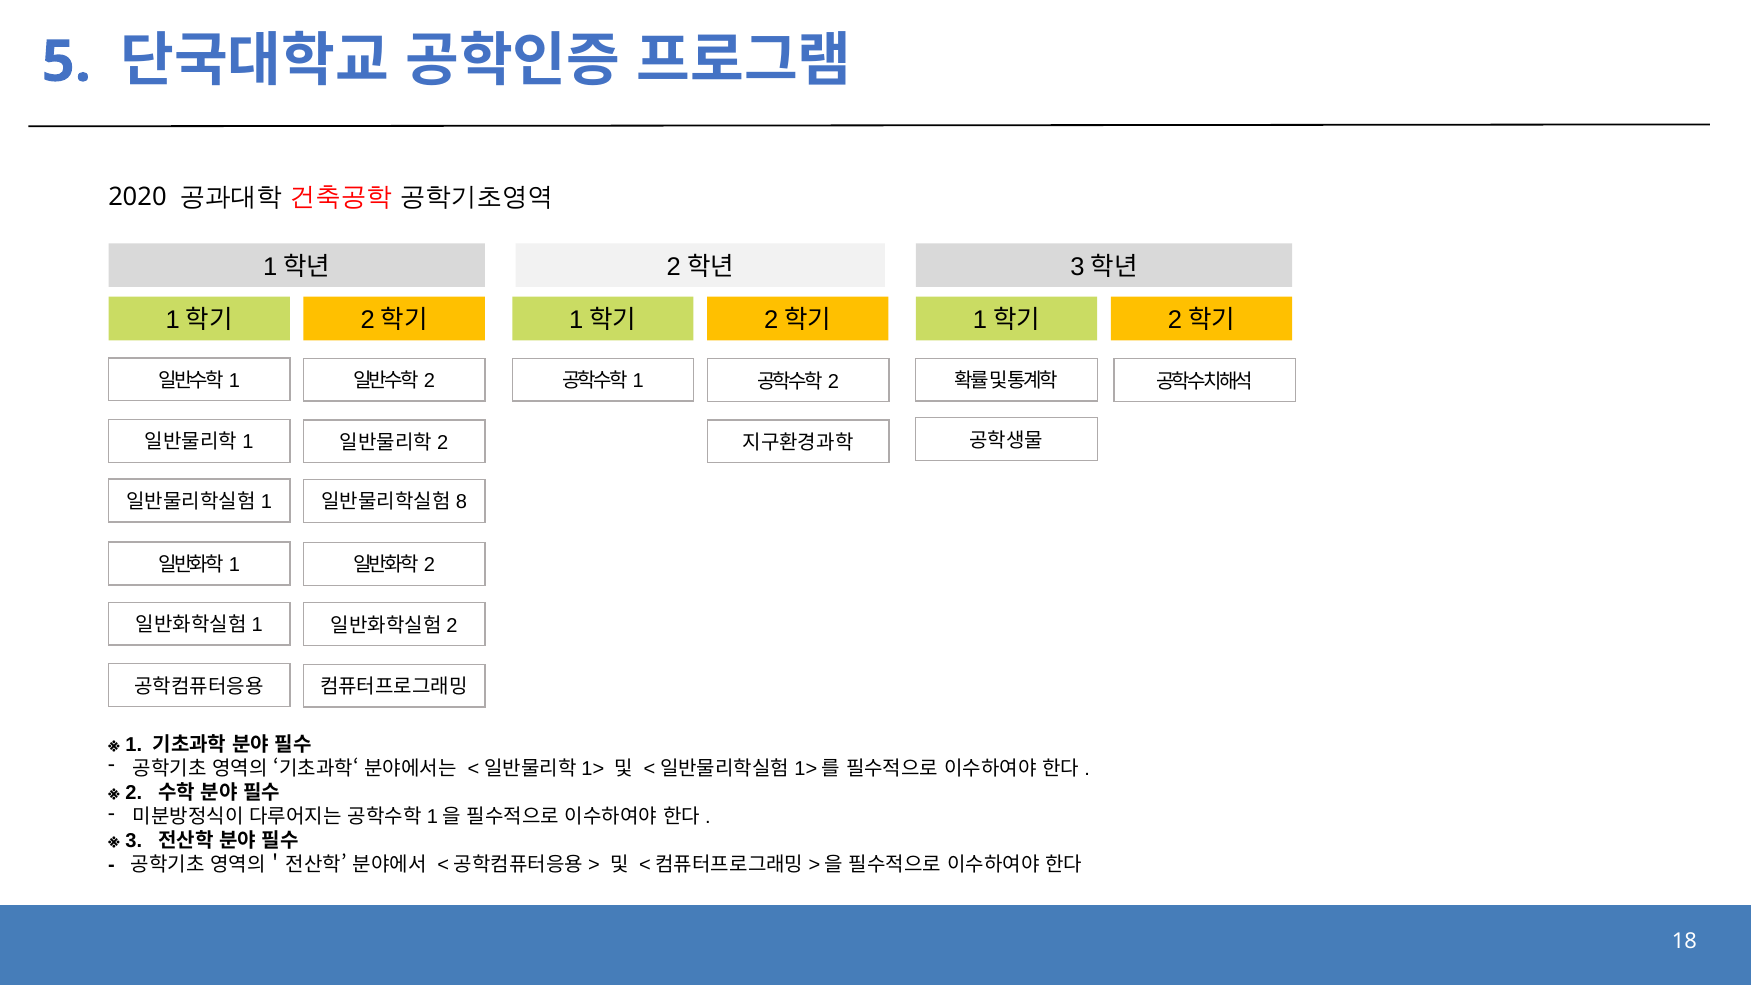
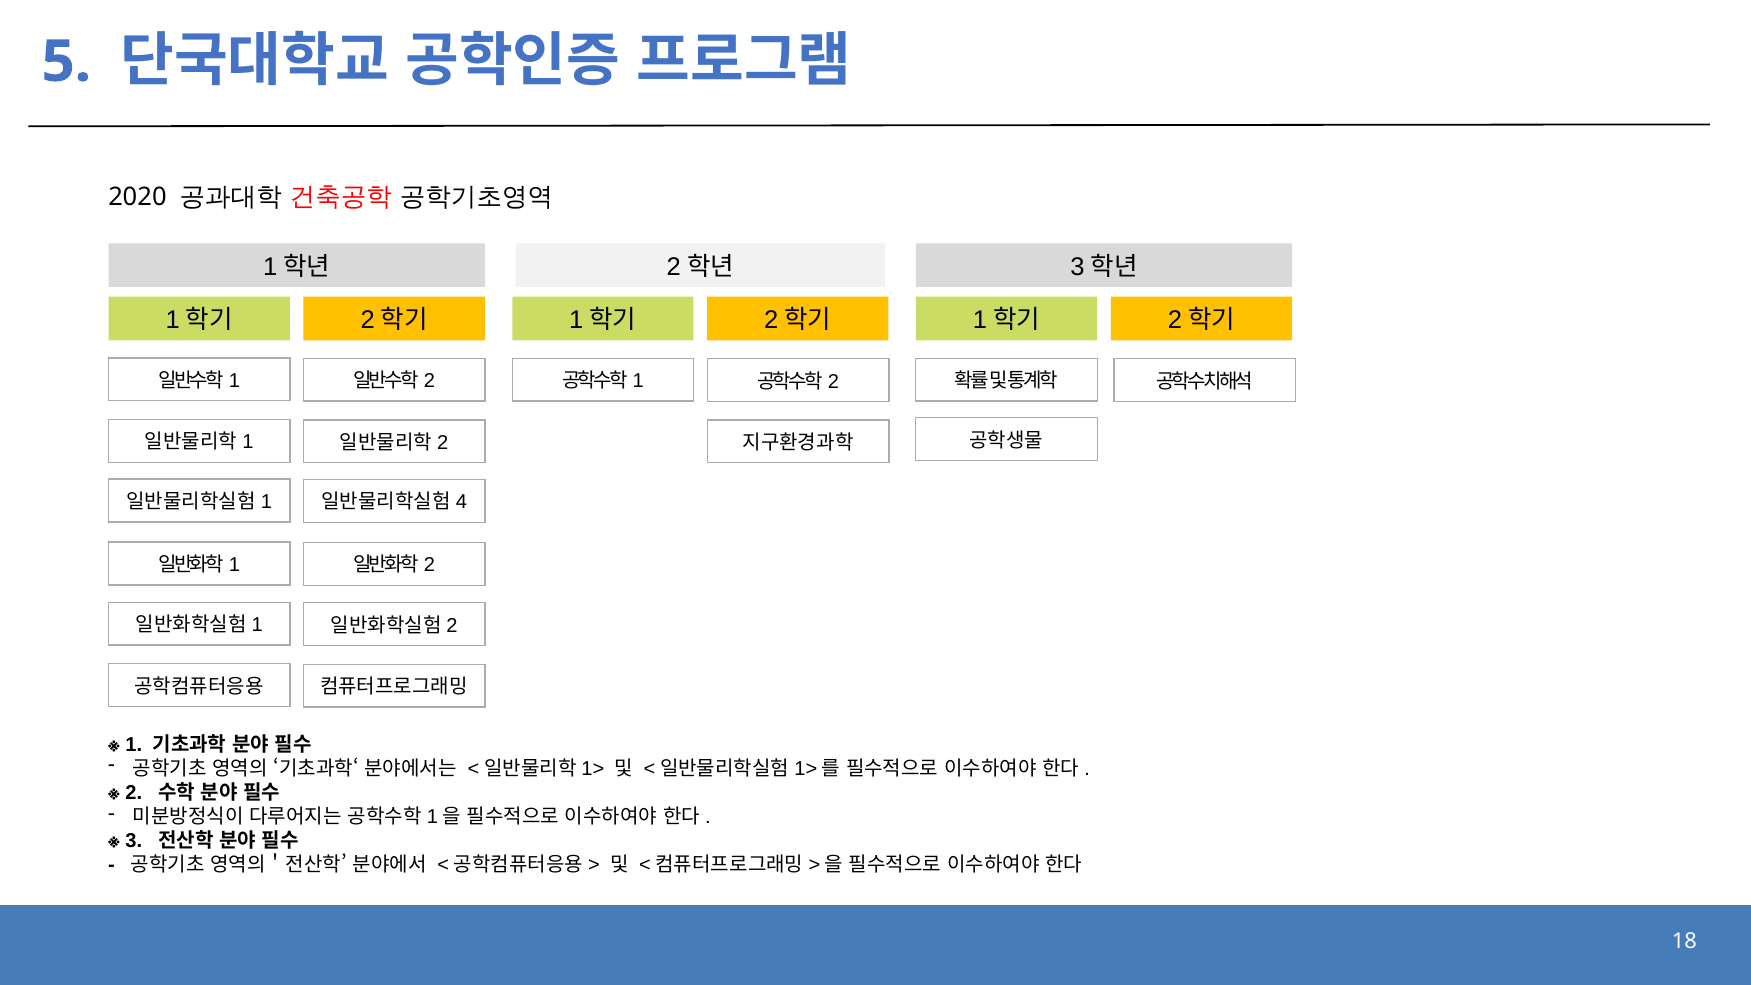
8: 8 -> 4 (461, 502)
